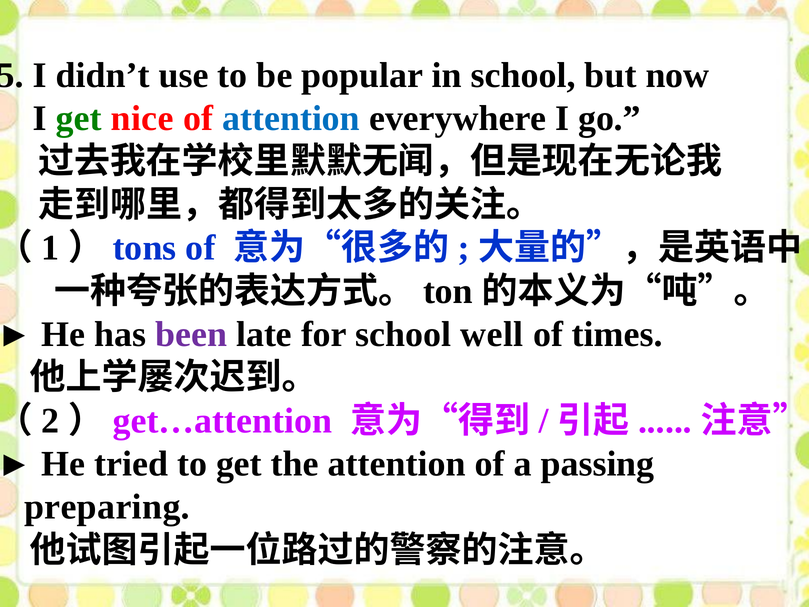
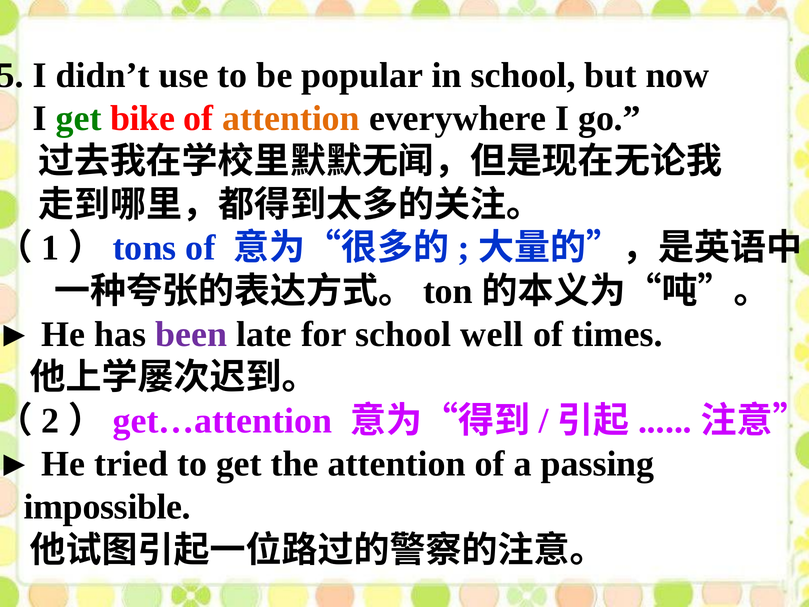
nice: nice -> bike (143, 118)
attention colour: blue -> orange (291, 118)
preparing: preparing -> impossible (107, 507)
